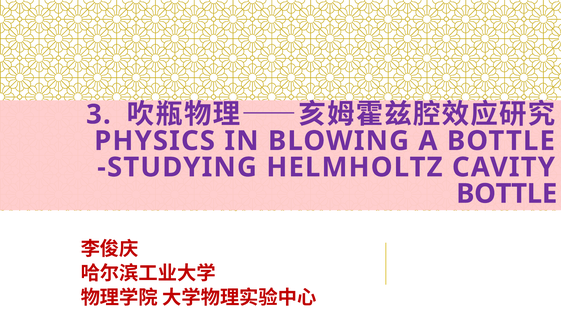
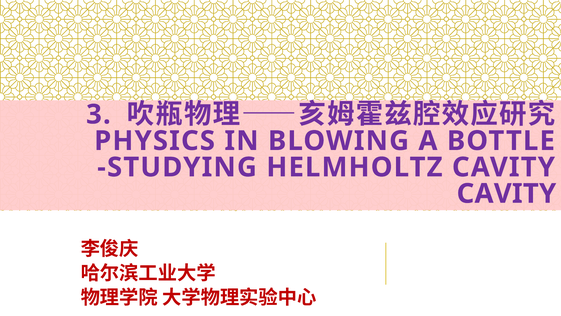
BOTTLE: BOTTLE -> CAVITY (506, 193)
